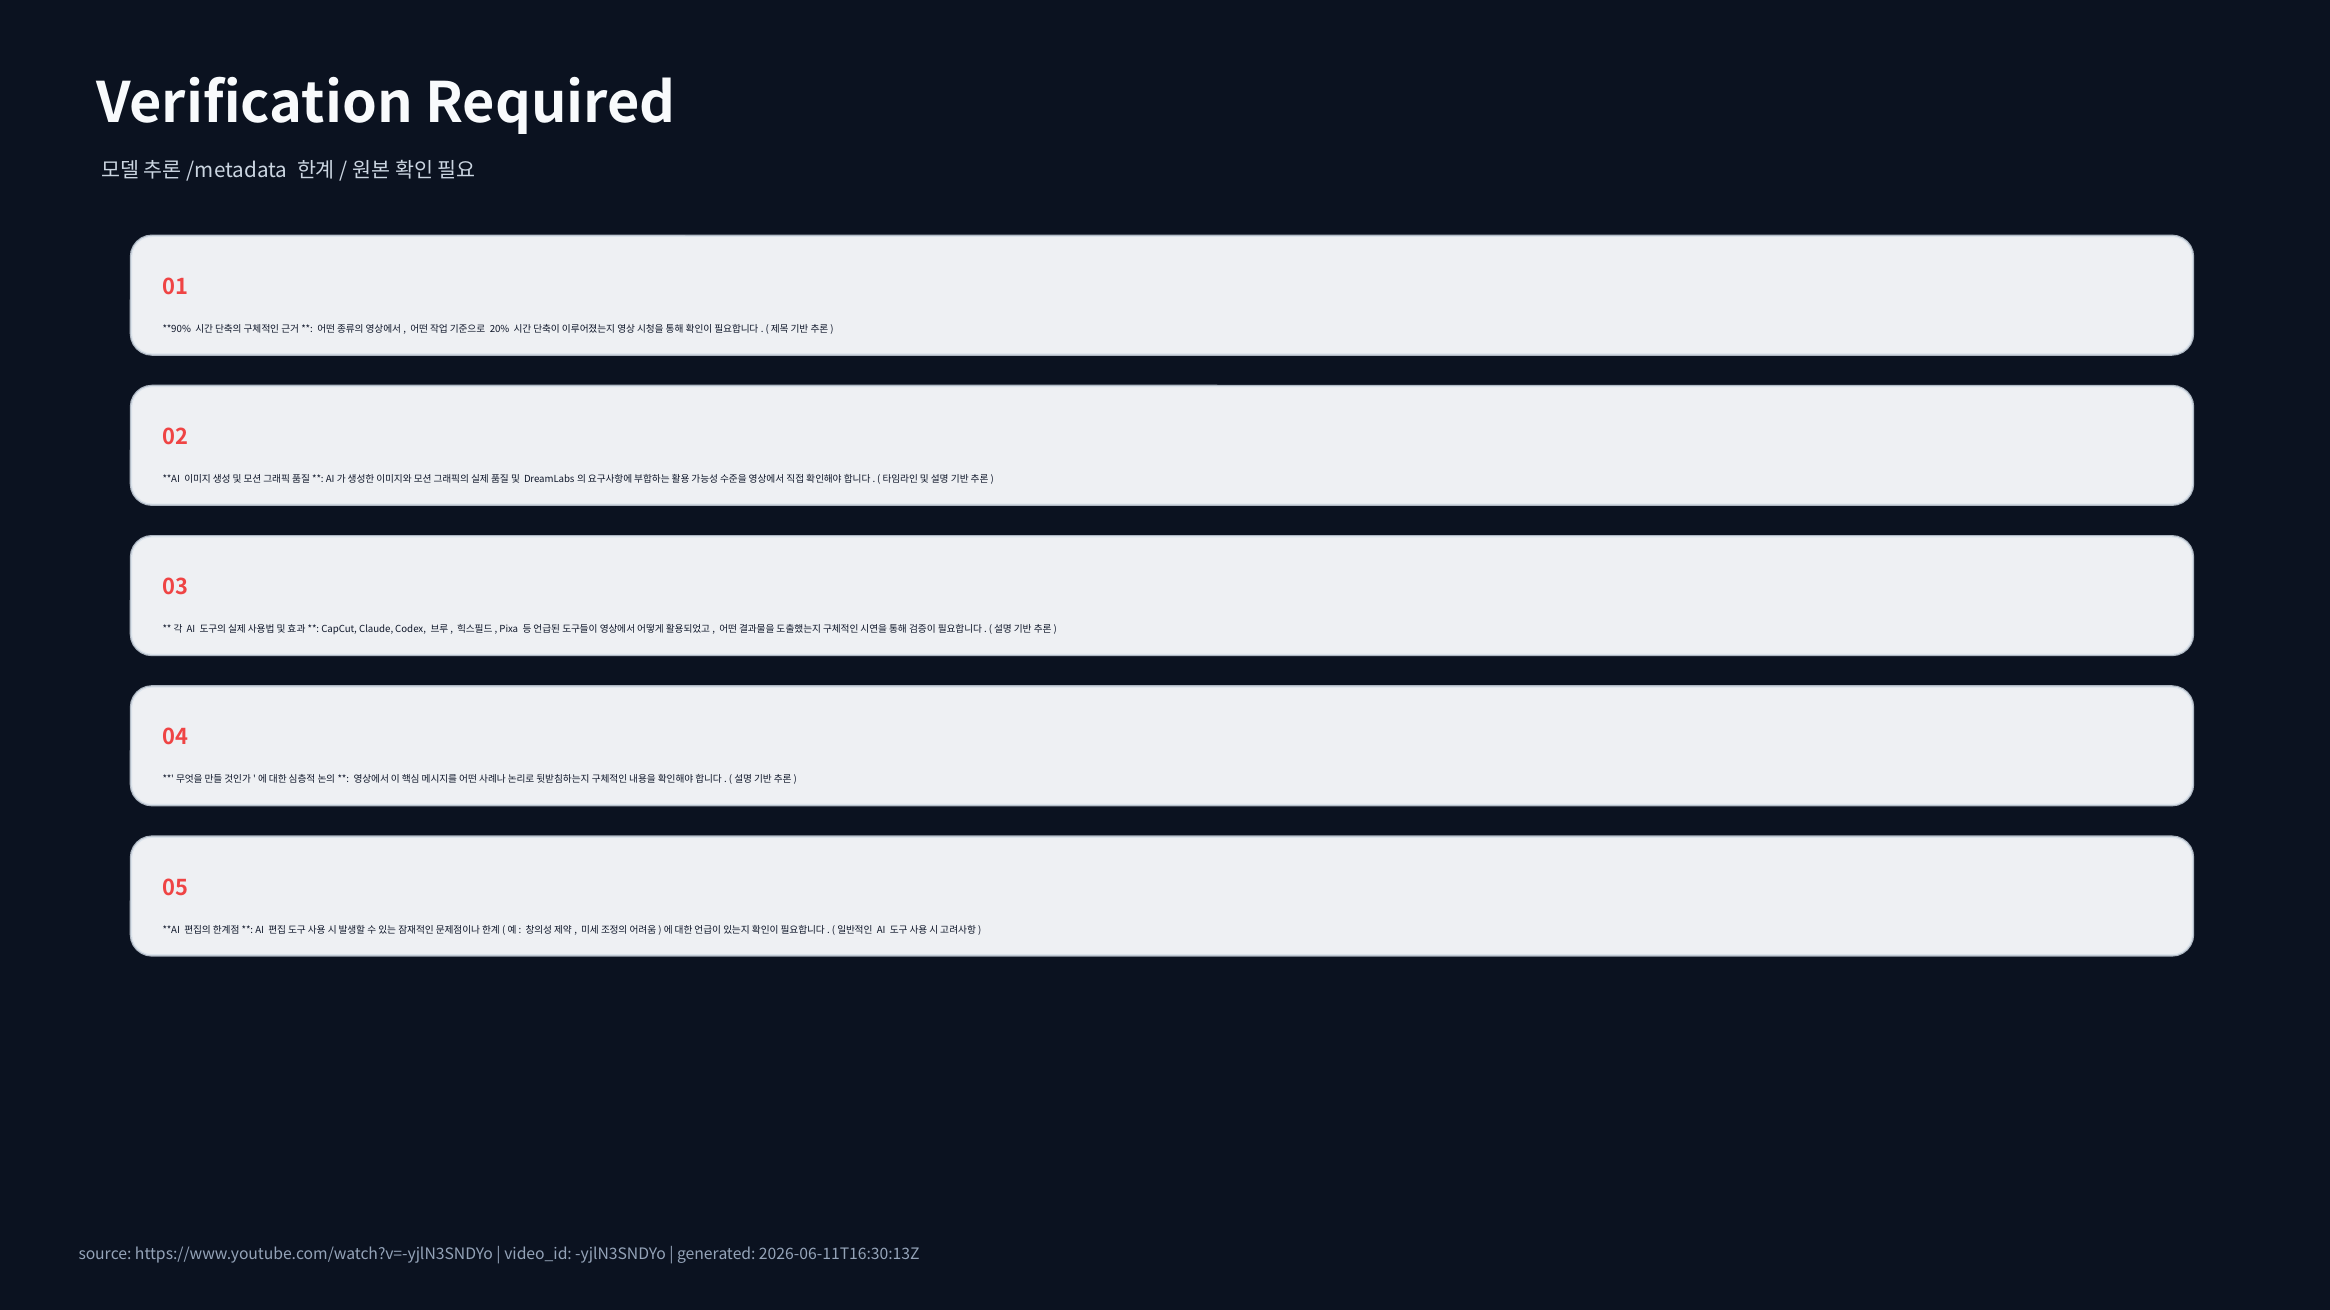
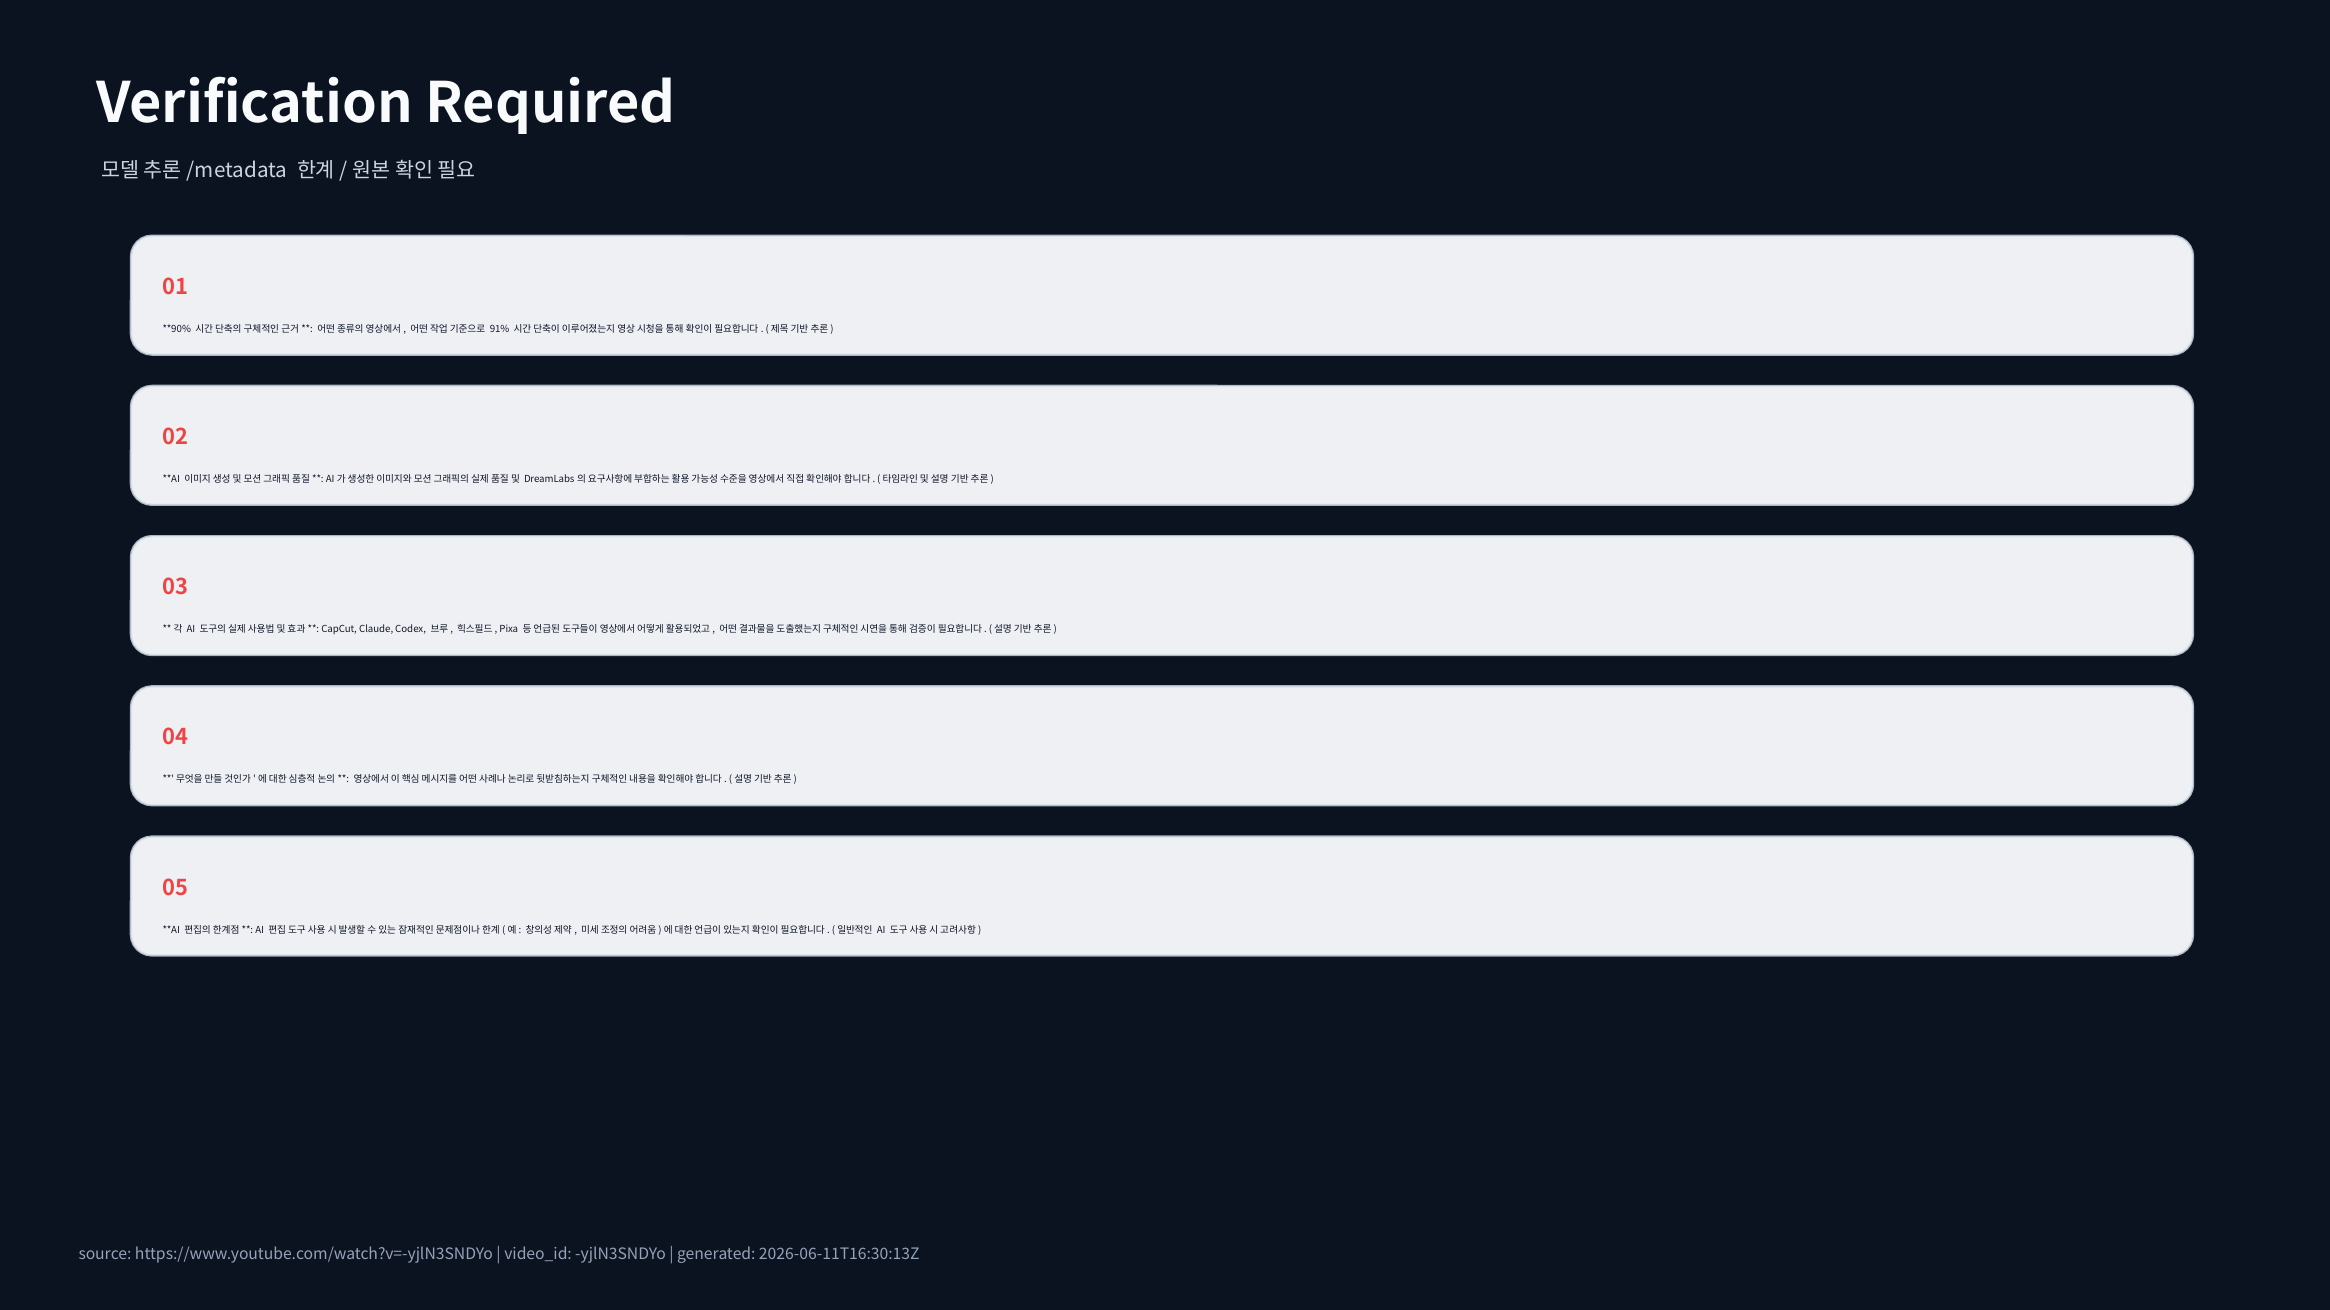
20%: 20% -> 91% (500, 329)
